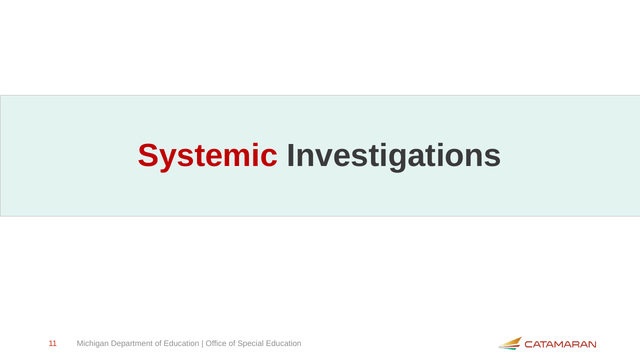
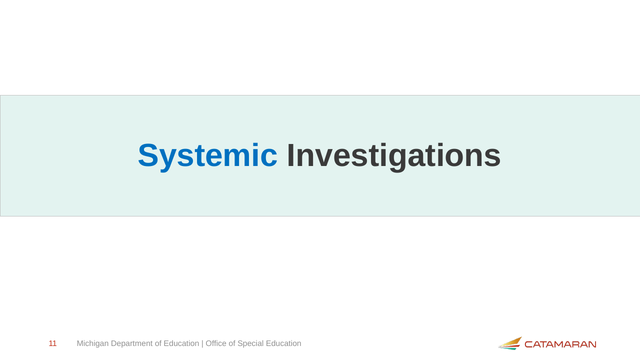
Systemic colour: red -> blue (208, 156)
